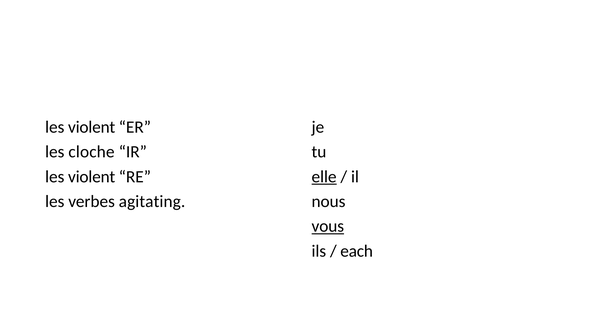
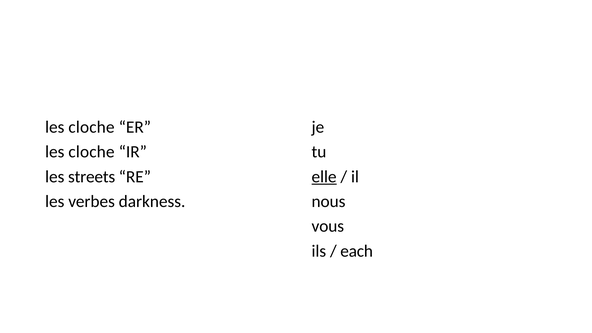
violent: violent -> cloche (91, 127)
violent: violent -> streets (92, 177)
agitating: agitating -> darkness (152, 201)
vous underline: present -> none (328, 226)
